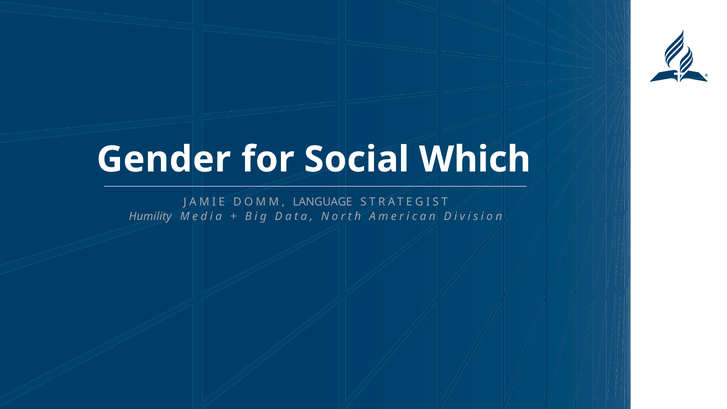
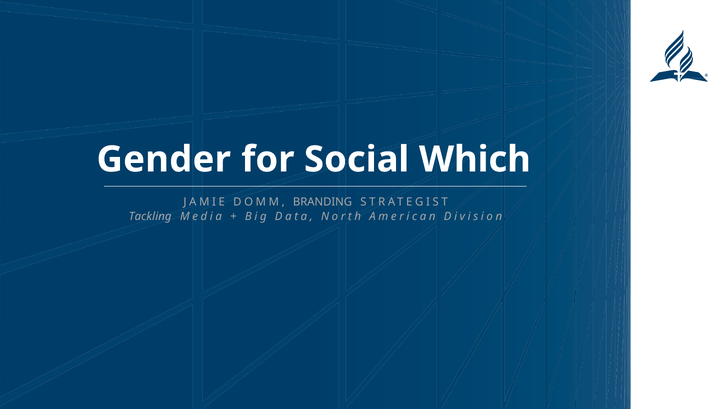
LANGUAGE: LANGUAGE -> BRANDING (323, 202)
Humility: Humility -> Tackling (150, 216)
